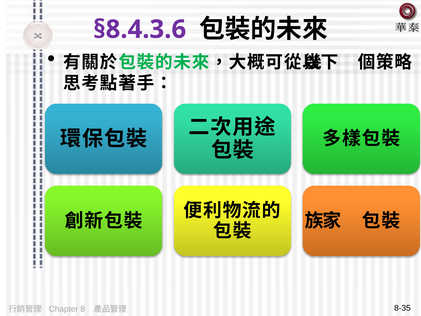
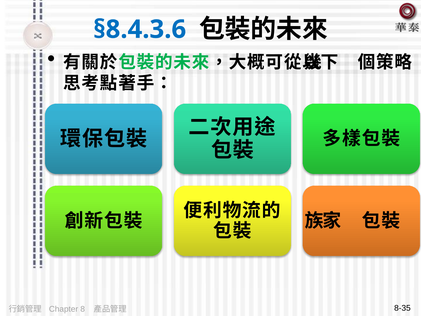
§8.4.3.6 colour: purple -> blue (140, 29)
